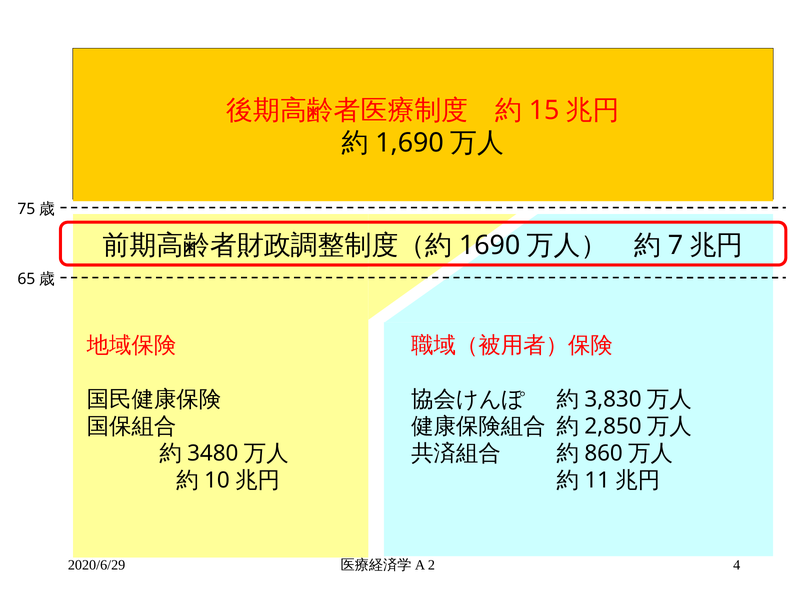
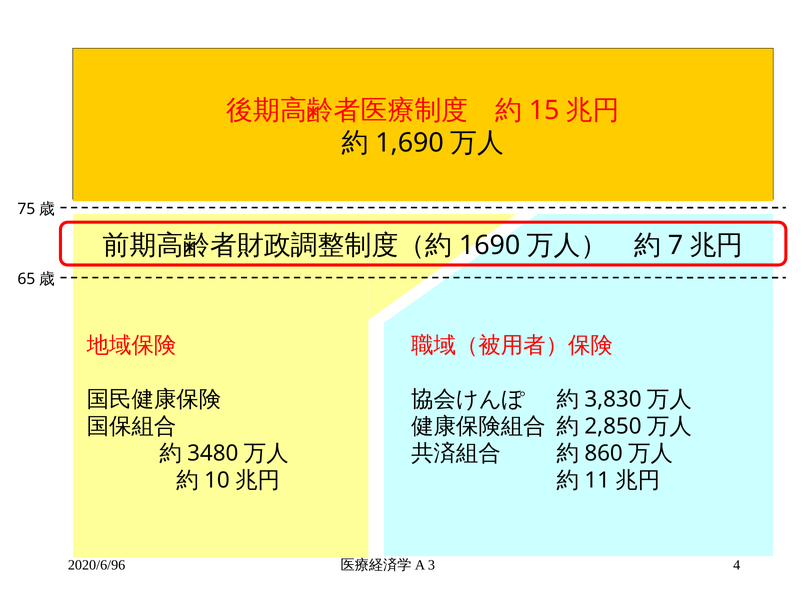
2020/6/29: 2020/6/29 -> 2020/6/96 (97, 565)
2: 2 -> 3 (431, 565)
